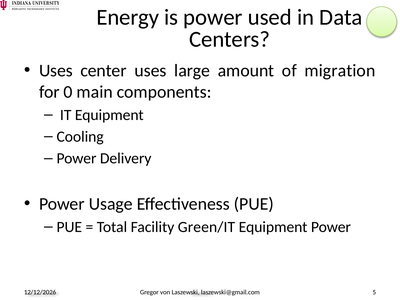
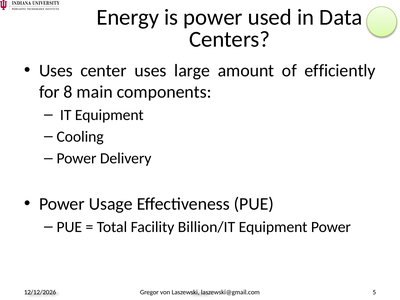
migration: migration -> efficiently (340, 71)
0: 0 -> 8 (68, 92)
Green/IT: Green/IT -> Billion/IT (207, 227)
